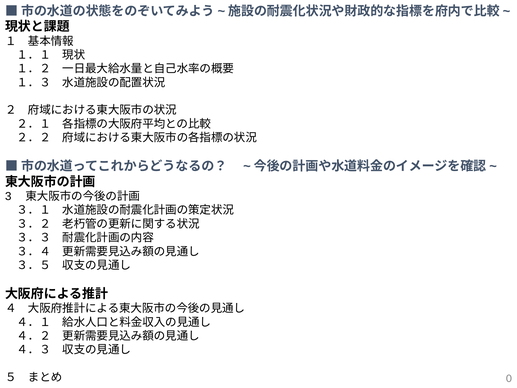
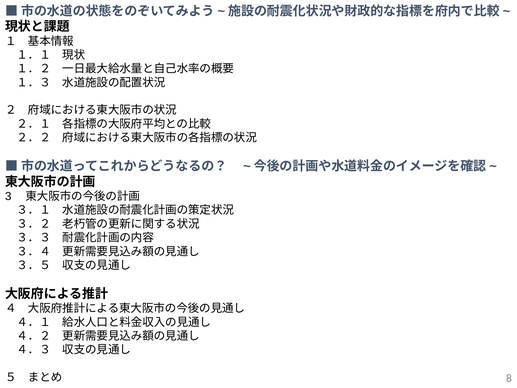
0: 0 -> 8 (509, 378)
